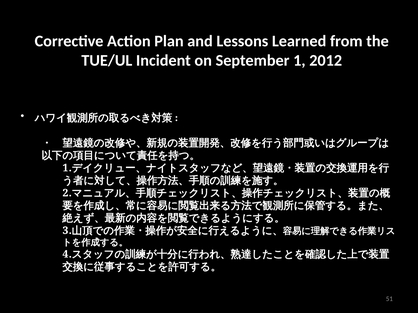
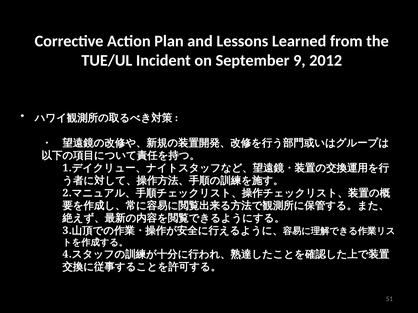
1: 1 -> 9 (299, 61)
